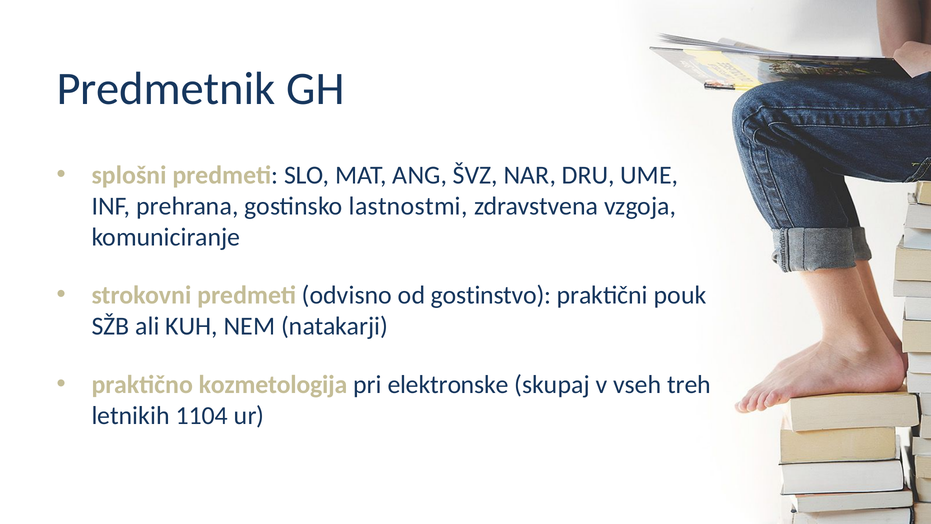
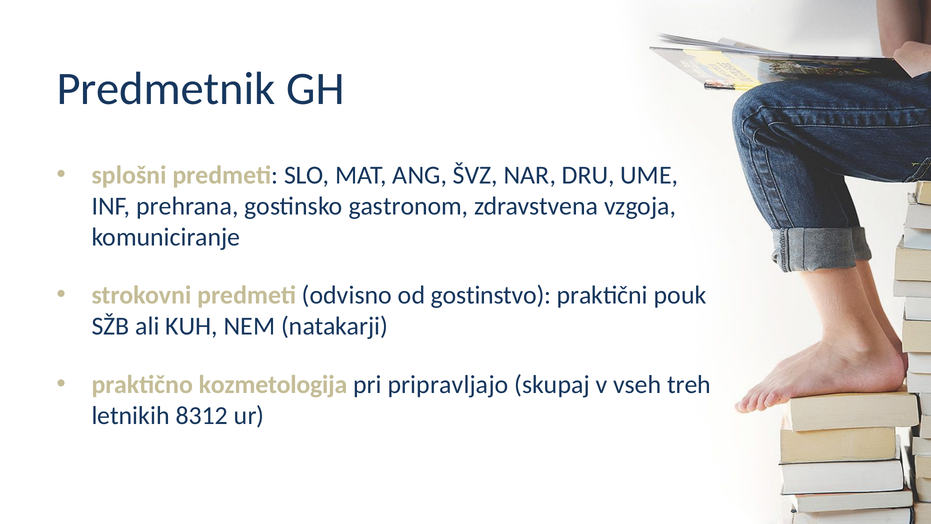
lastnostmi: lastnostmi -> gastronom (408, 206)
elektronske: elektronske -> pripravljajo (448, 384)
1104: 1104 -> 8312 (202, 415)
